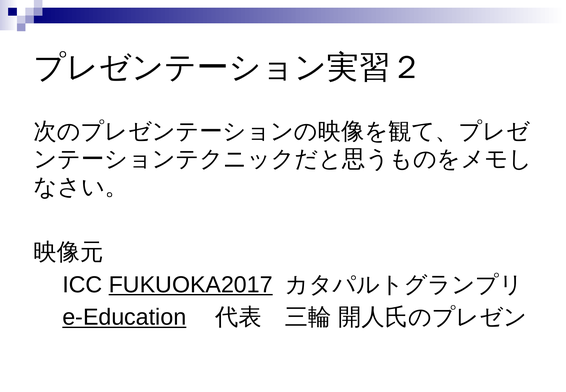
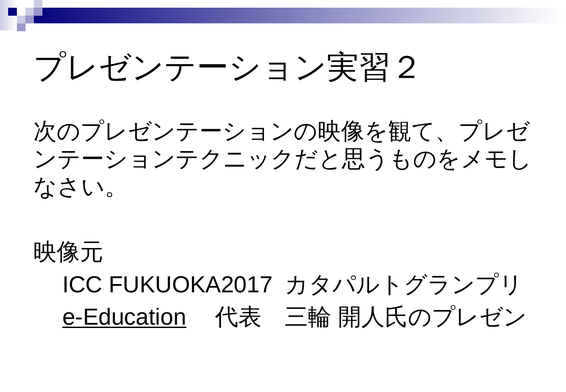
FUKUOKA2017 underline: present -> none (191, 285)
